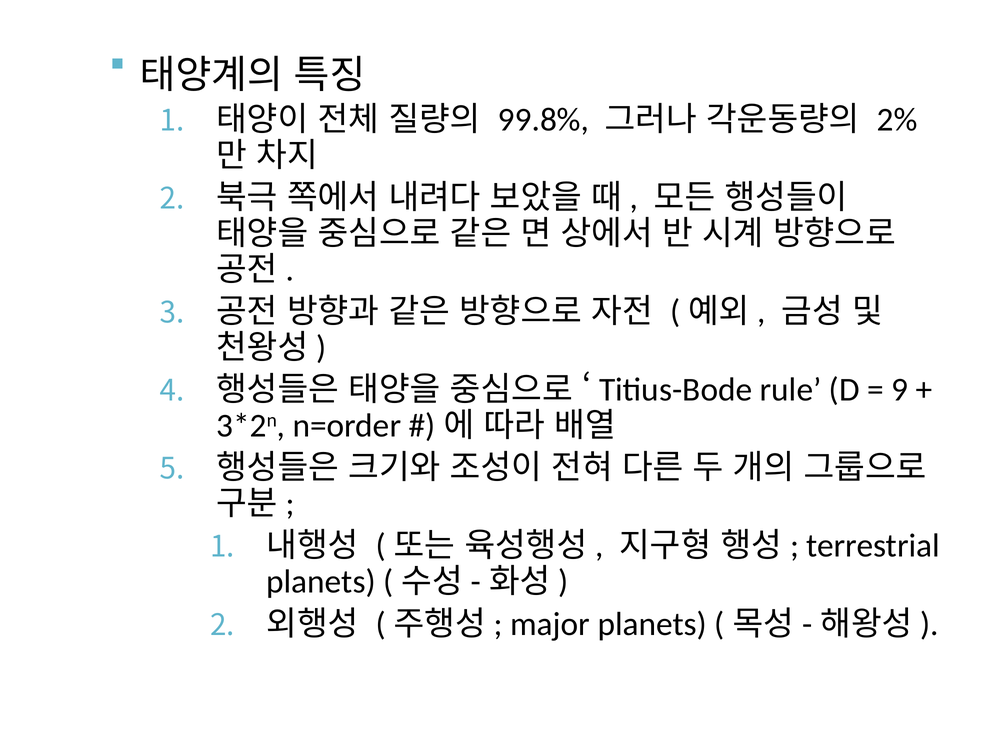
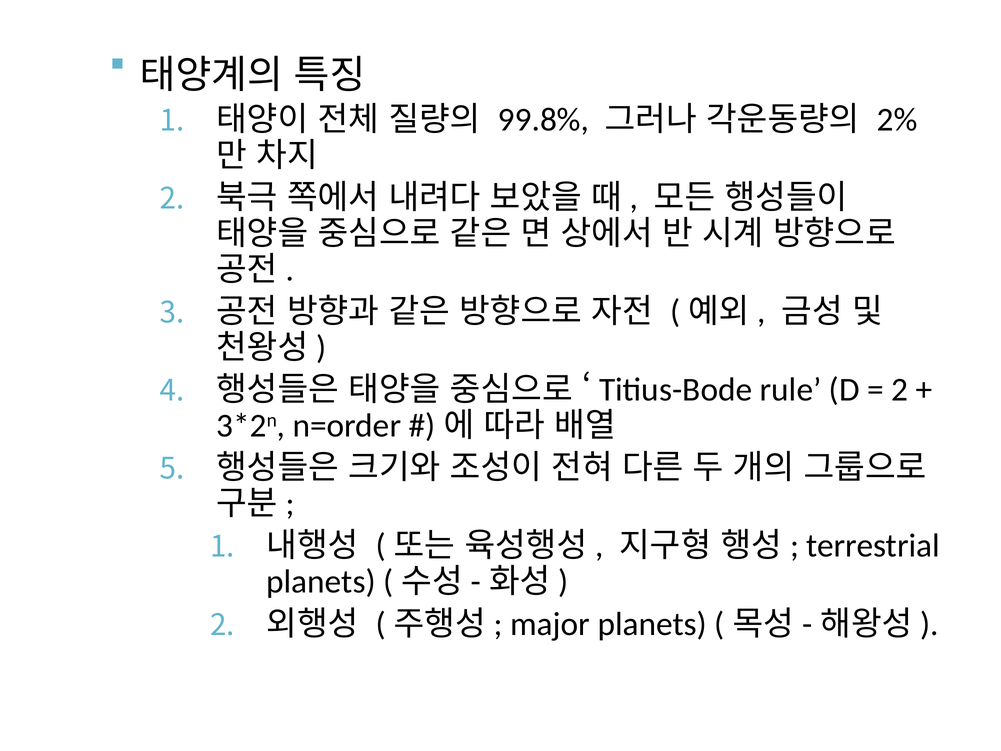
9: 9 -> 2 (900, 390)
